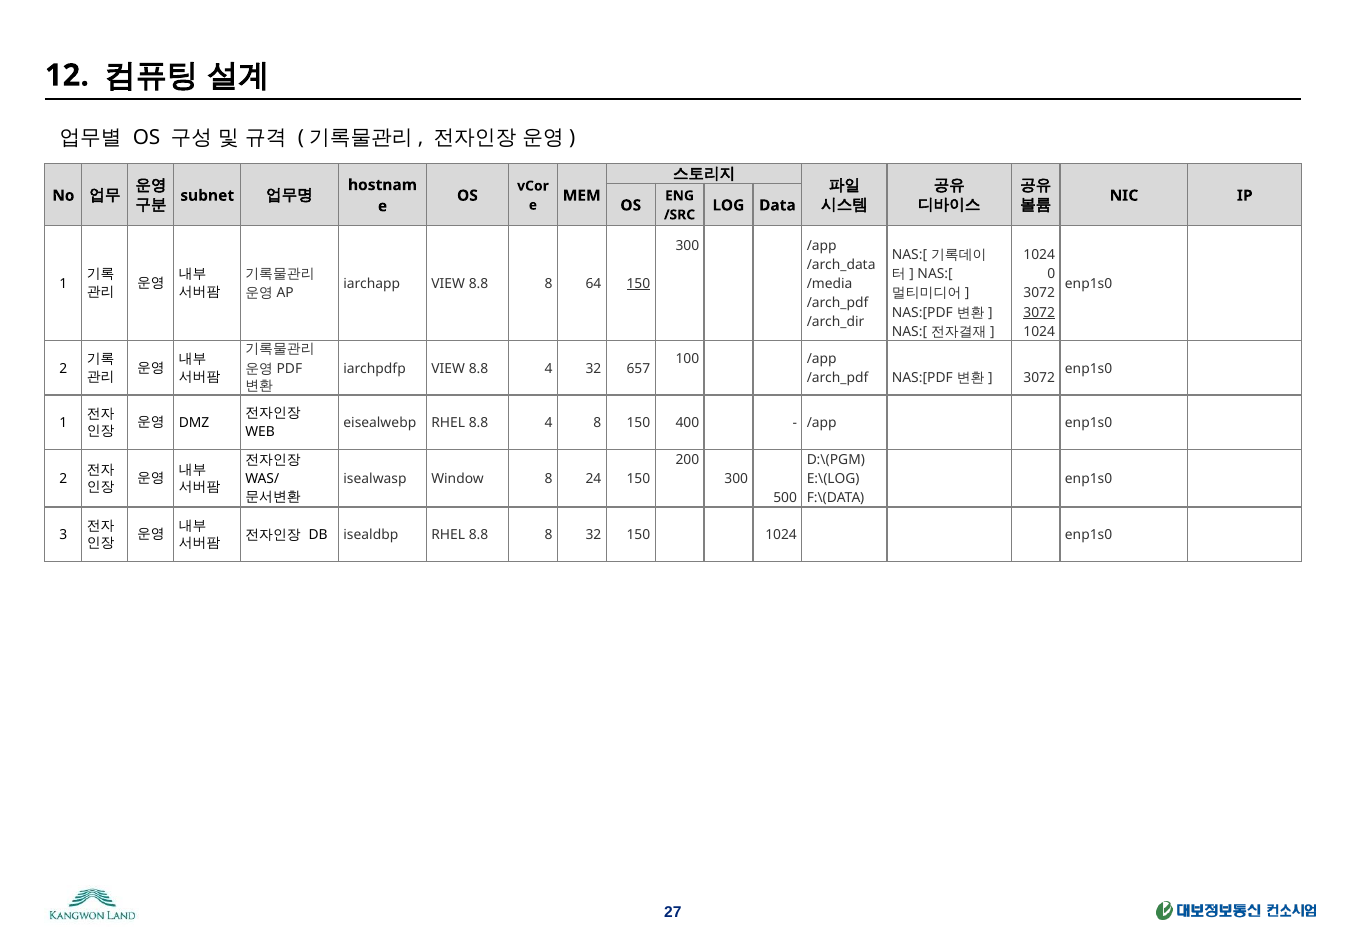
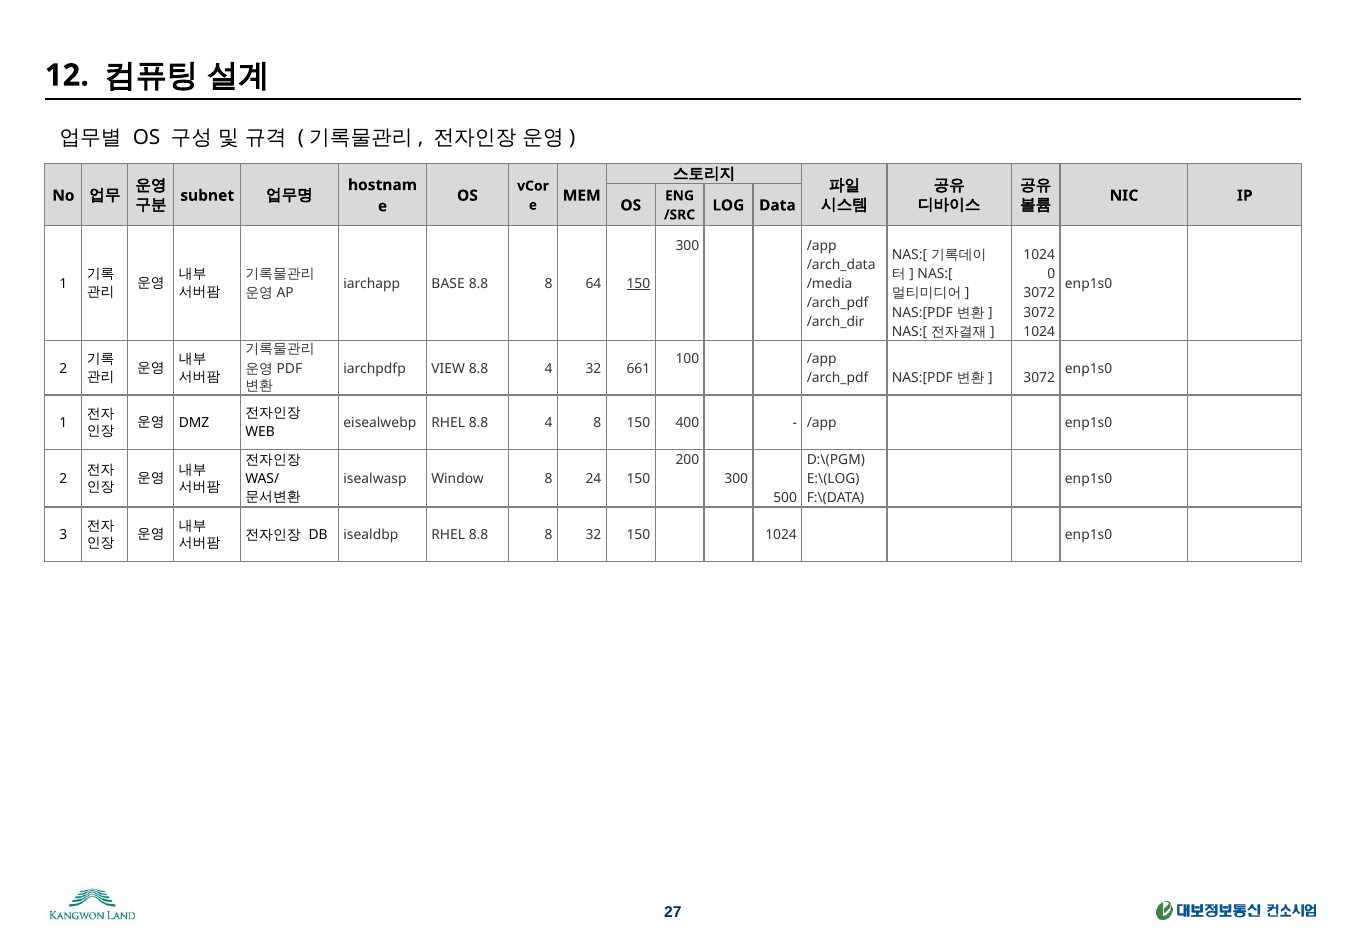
iarchapp VIEW: VIEW -> BASE (448, 284)
3072 underline: present -> none (1039, 313)
657: 657 -> 661 (638, 369)
